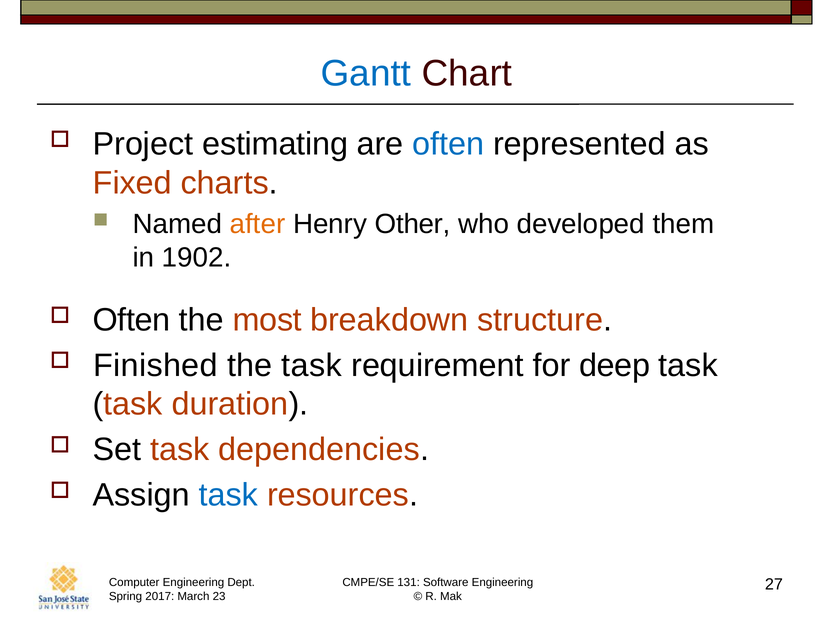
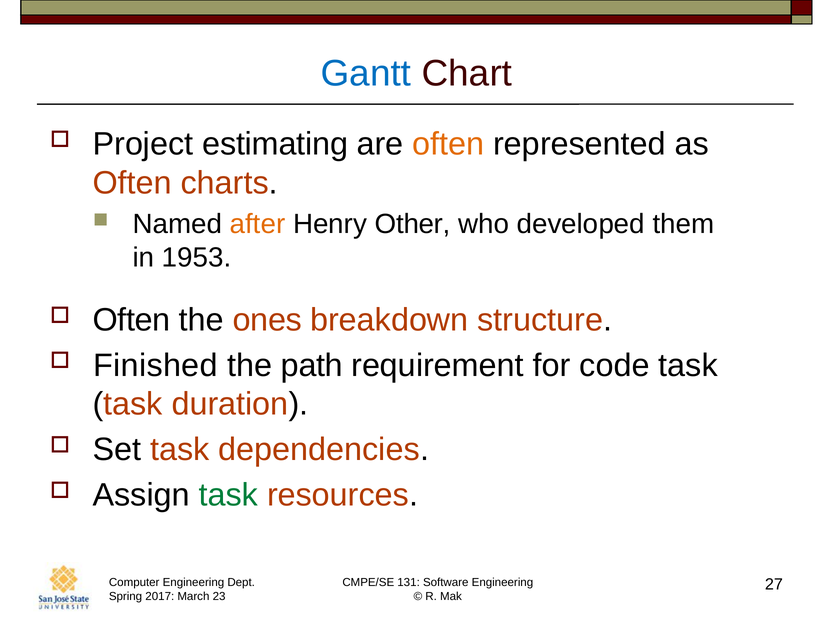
often colour: blue -> orange (448, 144)
Fixed: Fixed -> Often (132, 183)
1902: 1902 -> 1953 (197, 257)
most: most -> ones (267, 320)
the task: task -> path (312, 365)
deep: deep -> code (614, 365)
task colour: blue -> green (228, 495)
